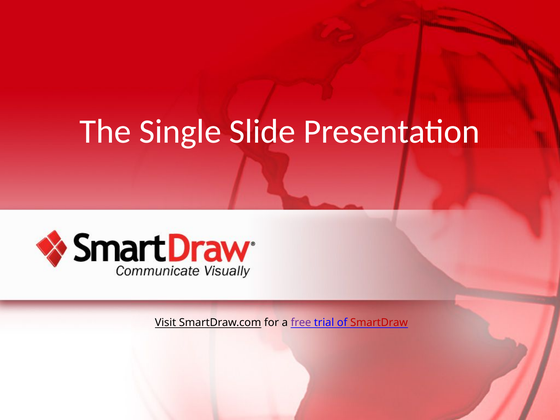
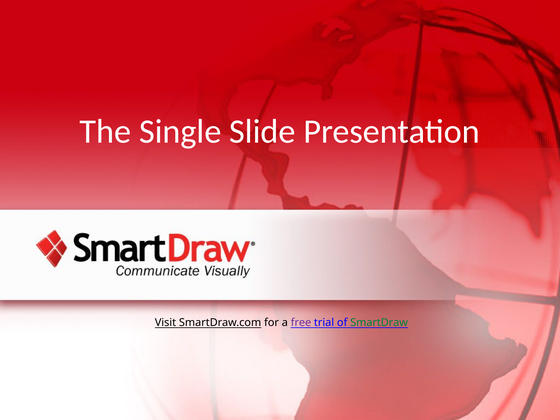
SmartDraw colour: red -> green (379, 323)
